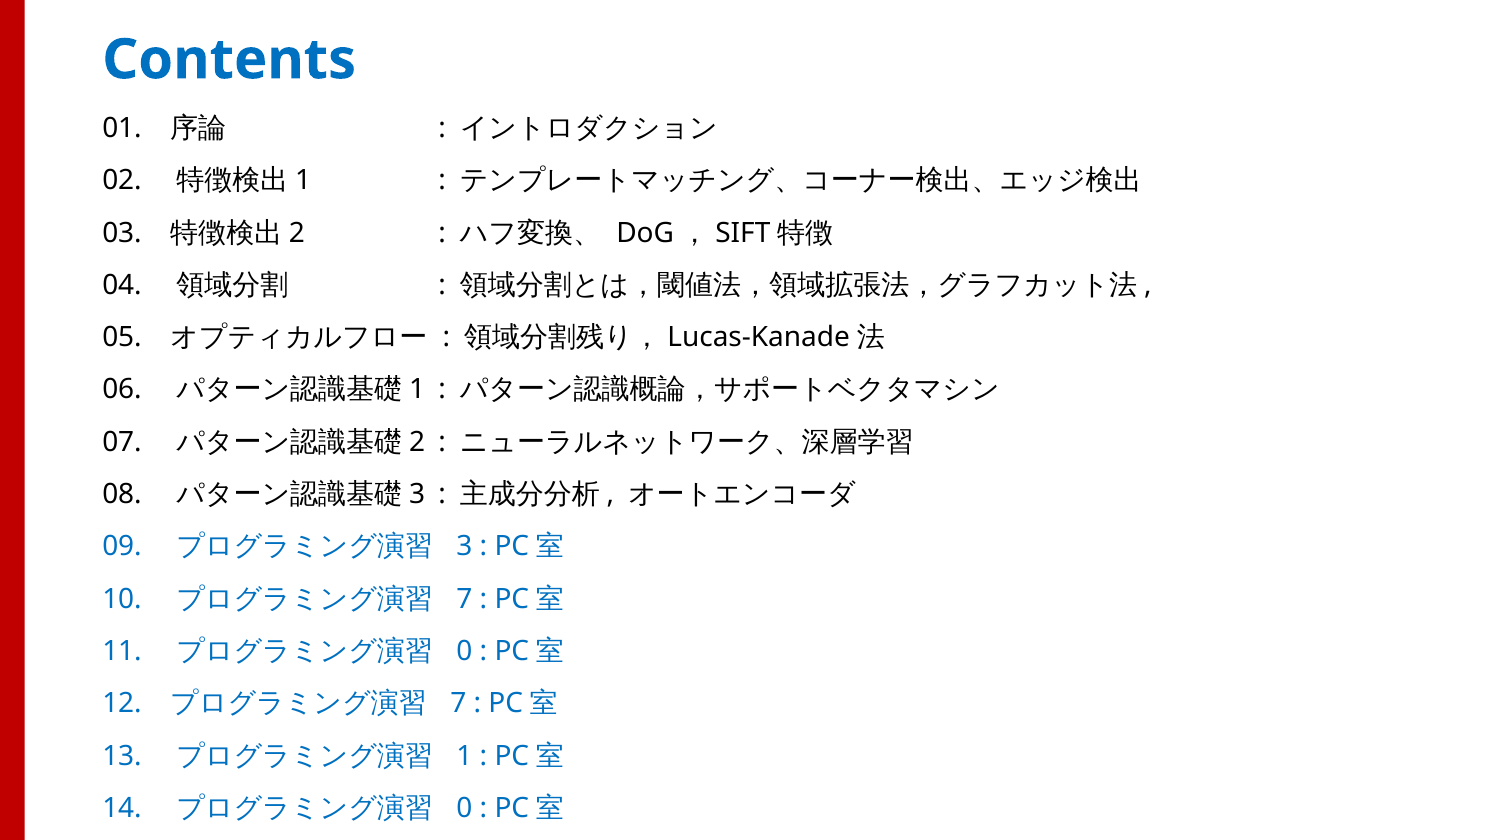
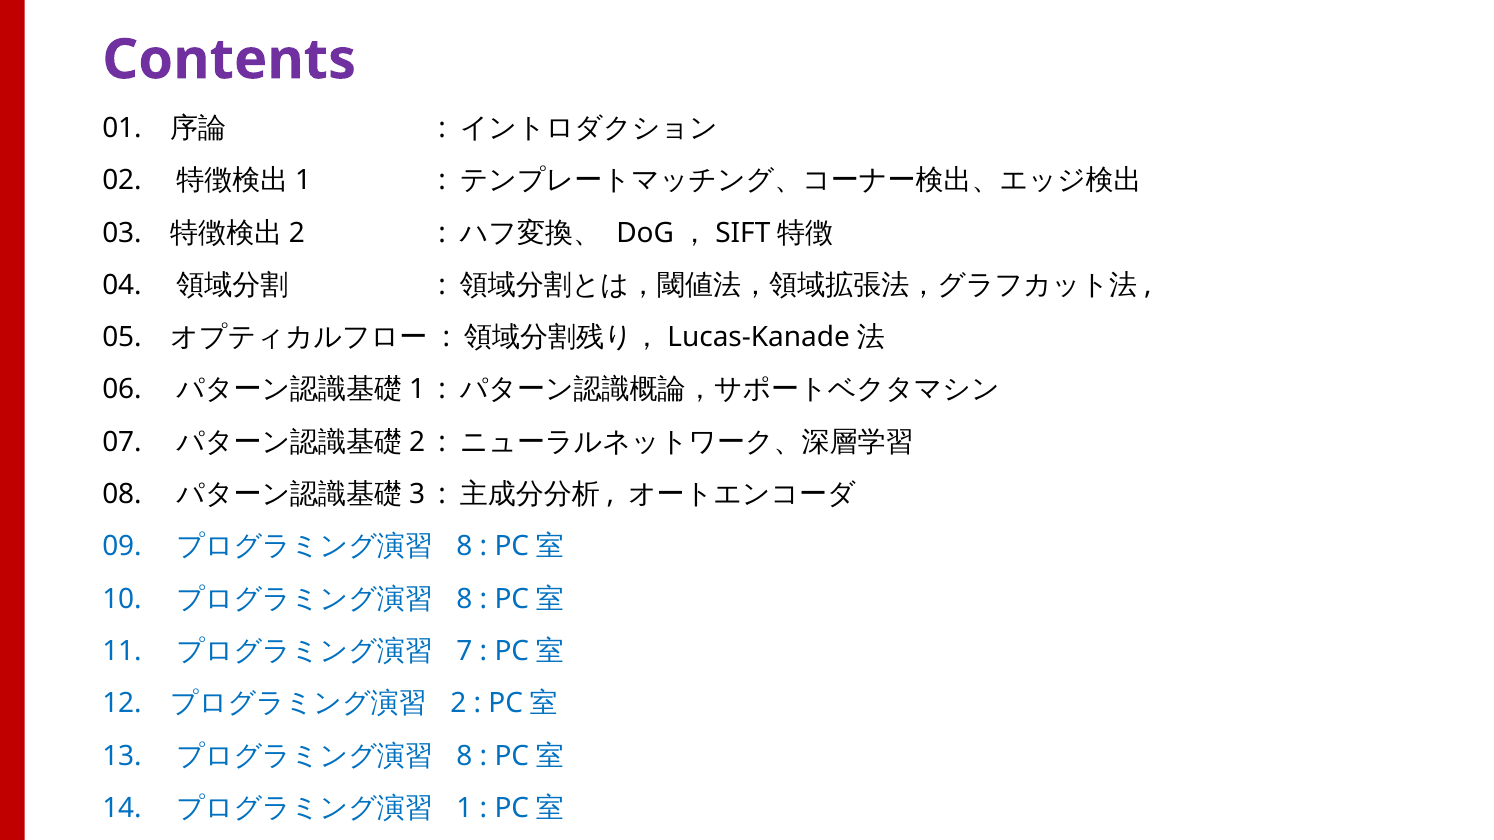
Contents colour: blue -> purple (229, 60)
3: 3 -> 8 (465, 547)
7: 7 -> 8 (465, 599)
0: 0 -> 7 (465, 651)
7: 7 -> 2 (458, 704)
1: 1 -> 8 (465, 756)
0: 0 -> 1 (465, 808)
